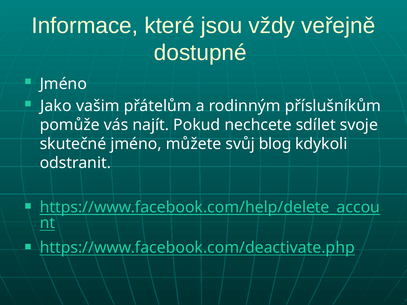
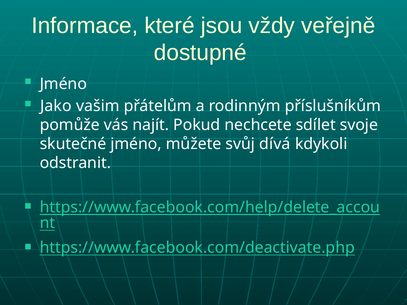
blog: blog -> dívá (275, 144)
